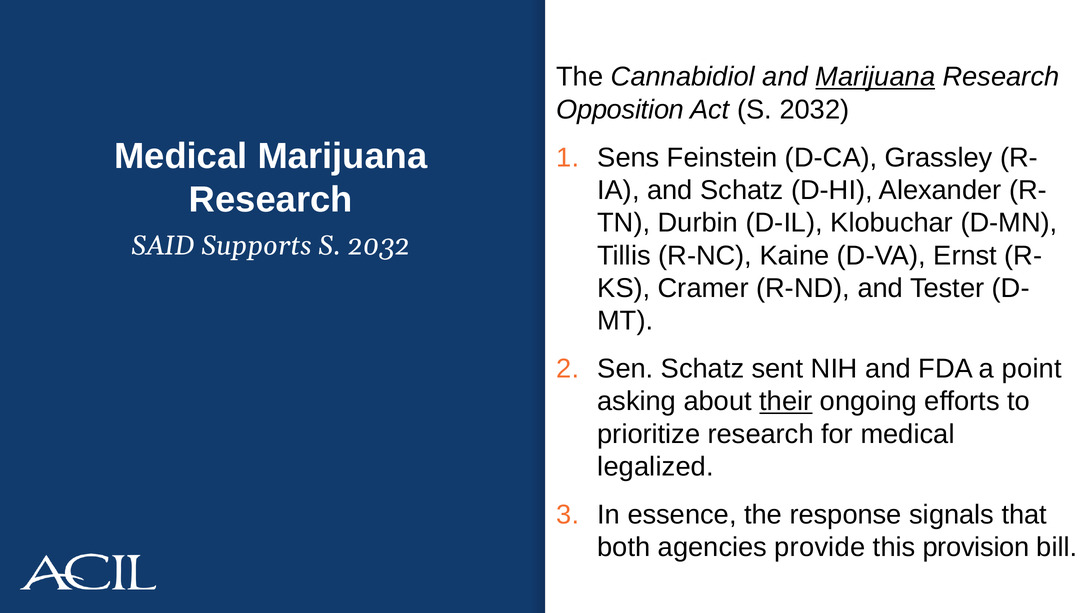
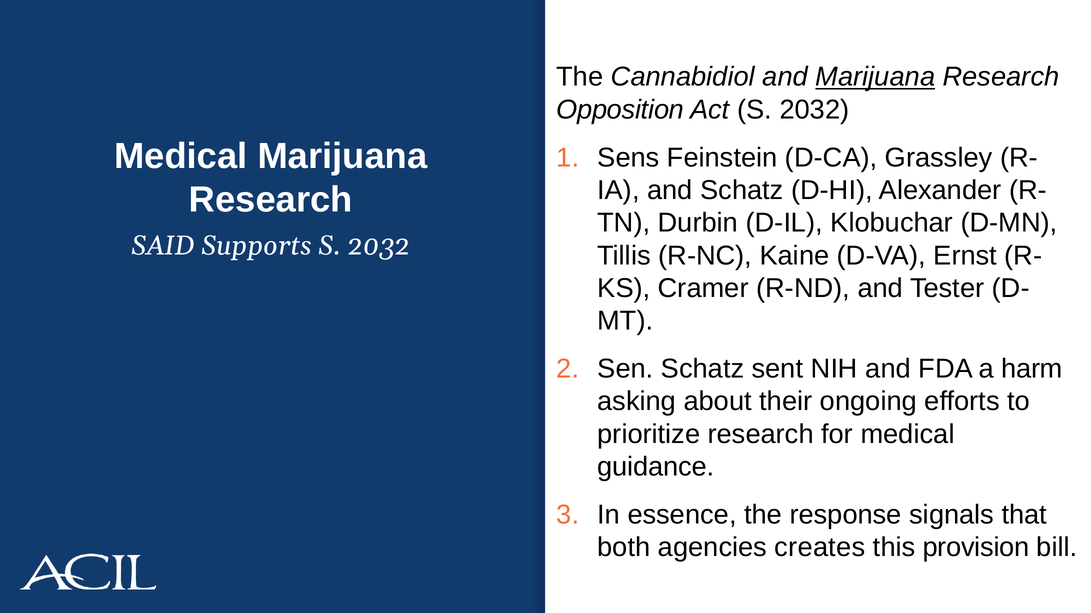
point: point -> harm (1032, 369)
their underline: present -> none (786, 402)
legalized: legalized -> guidance (656, 467)
provide: provide -> creates (820, 548)
